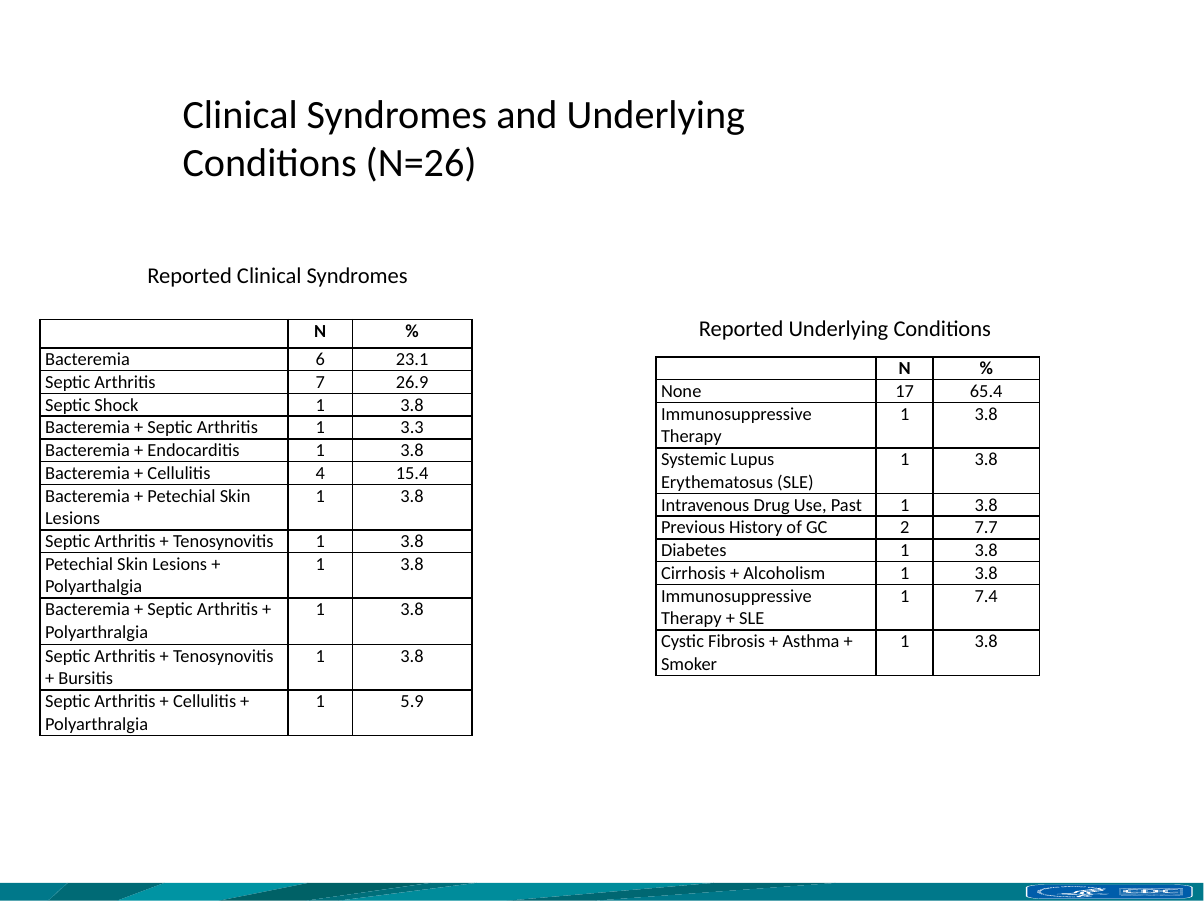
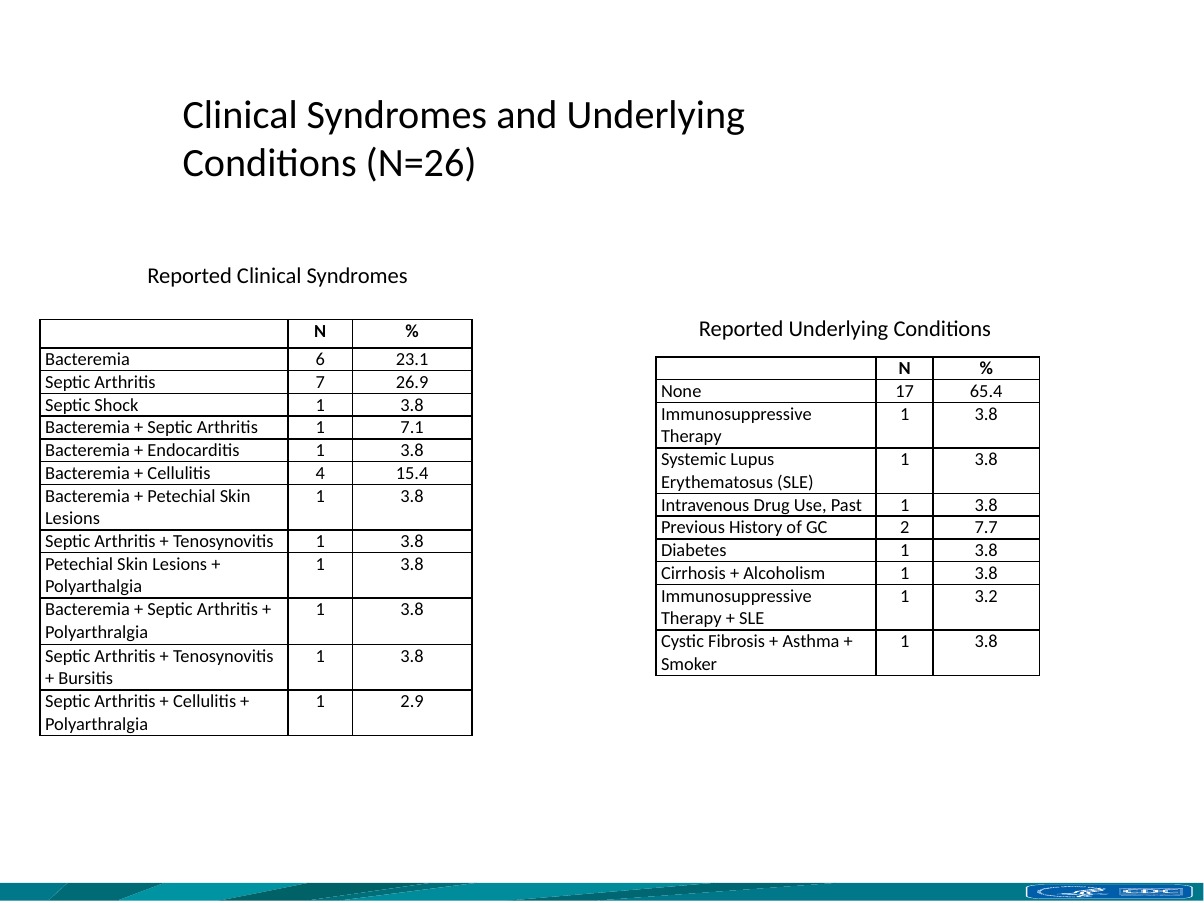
3.3: 3.3 -> 7.1 (412, 428)
7.4: 7.4 -> 3.2 (986, 596)
5.9: 5.9 -> 2.9 (412, 701)
